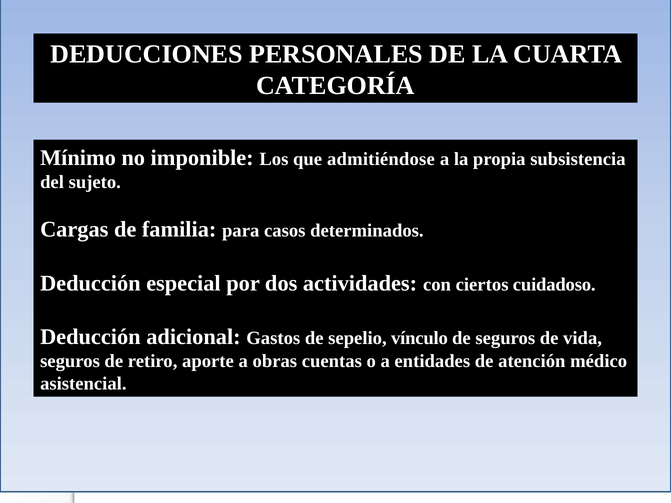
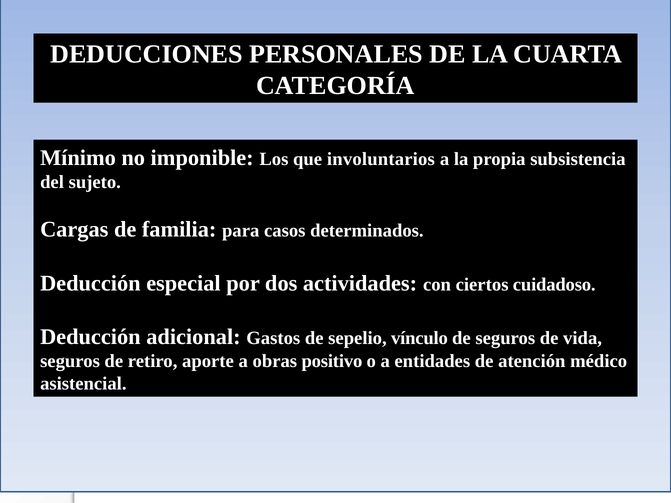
admitiéndose: admitiéndose -> involuntarios (381, 159)
cuentas: cuentas -> positivo (332, 361)
